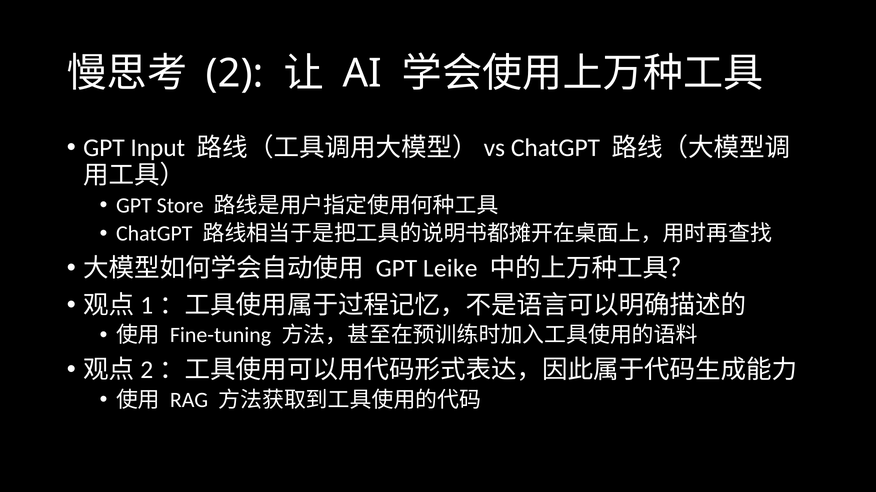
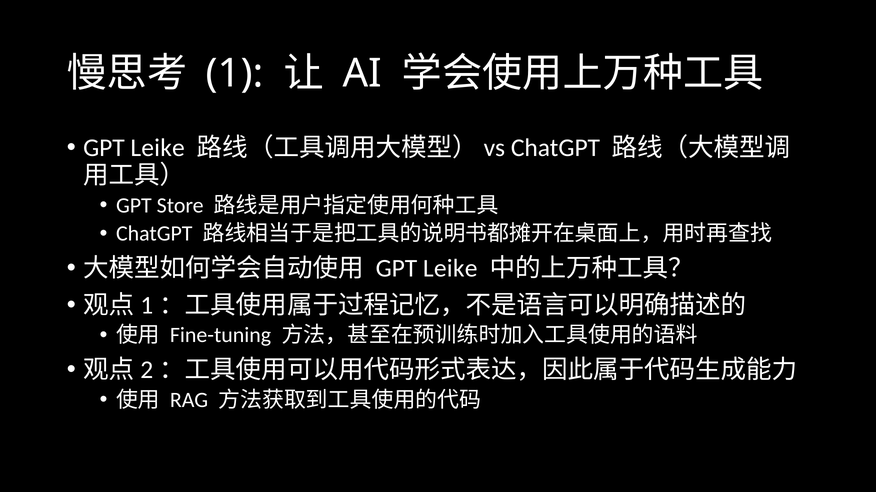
2: 2 -> 1 (235, 74)
Input: Input -> Leike (158, 148)
